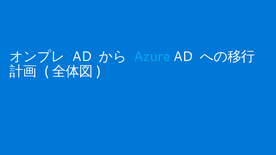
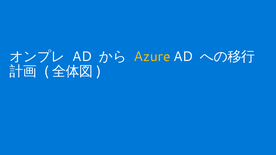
Azure colour: light blue -> yellow (152, 57)
